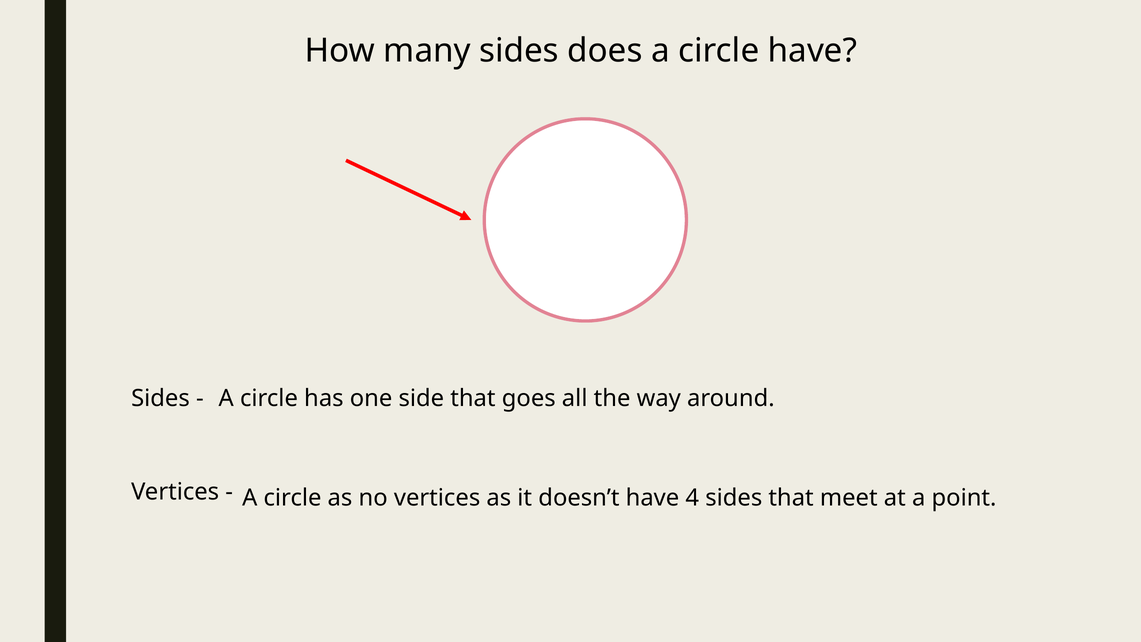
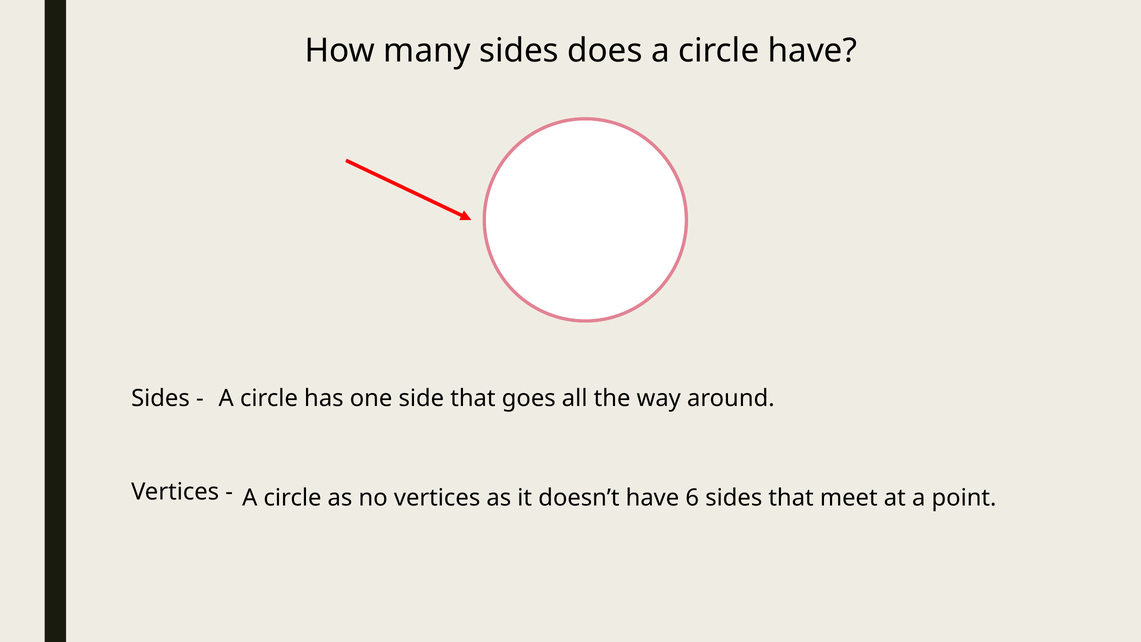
4: 4 -> 6 (692, 498)
